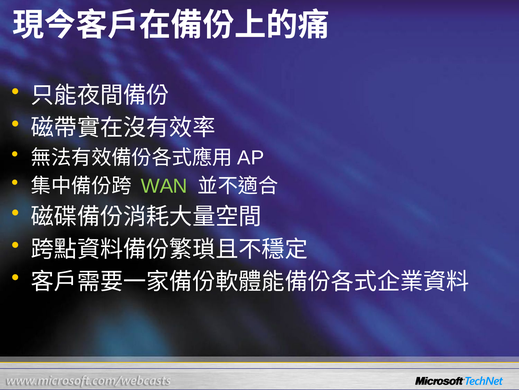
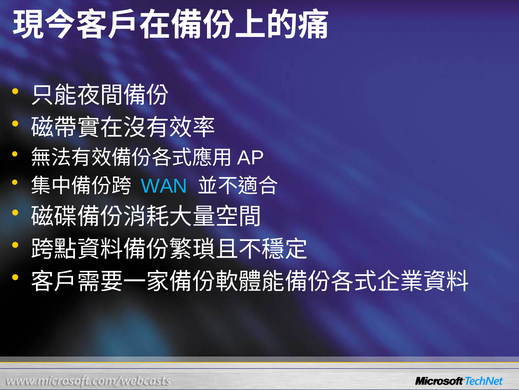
WAN colour: light green -> light blue (164, 186)
